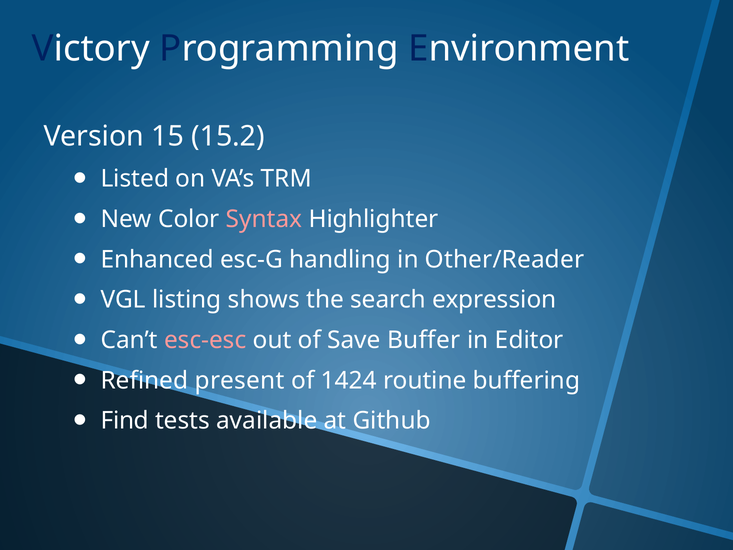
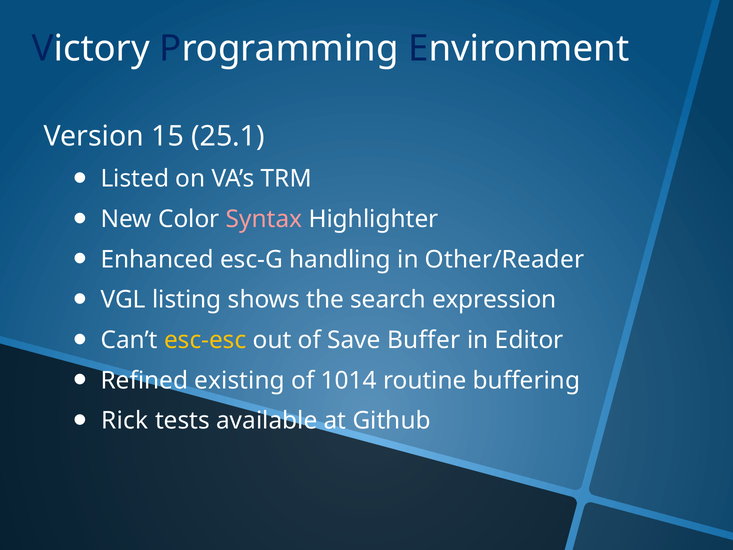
15.2: 15.2 -> 25.1 (228, 136)
esc-esc colour: pink -> yellow (205, 340)
present: present -> existing (240, 380)
1424: 1424 -> 1014 (349, 380)
Find: Find -> Rick (125, 421)
